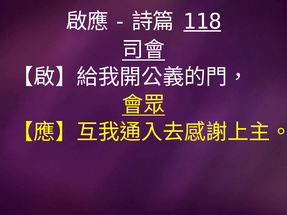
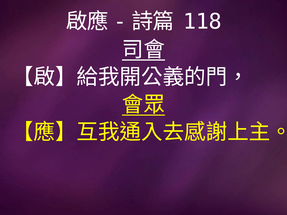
118 underline: present -> none (202, 22)
